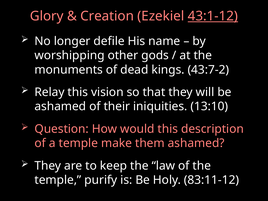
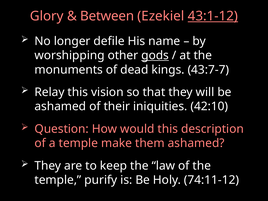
Creation: Creation -> Between (107, 16)
gods underline: none -> present (155, 55)
43:7-2: 43:7-2 -> 43:7-7 (208, 70)
13:10: 13:10 -> 42:10 (209, 106)
83:11-12: 83:11-12 -> 74:11-12 (211, 180)
